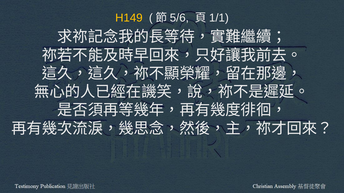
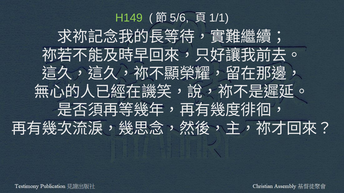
H149 colour: yellow -> light green (129, 18)
